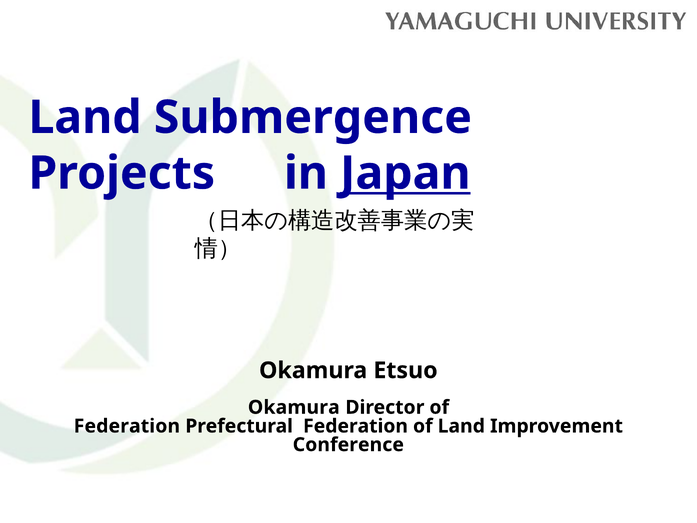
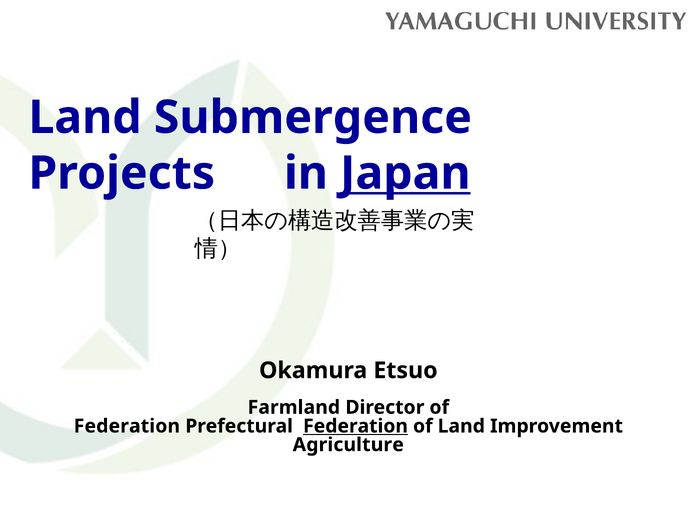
Okamura: Okamura -> Farmland (294, 407)
Federation underline: none -> present (356, 426)
Conference: Conference -> Agriculture (348, 445)
